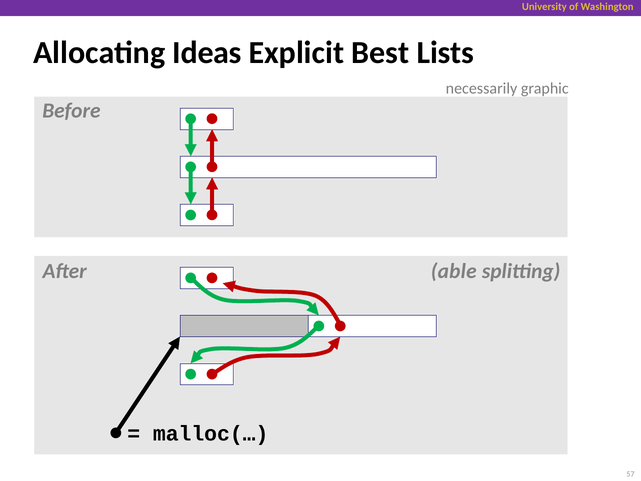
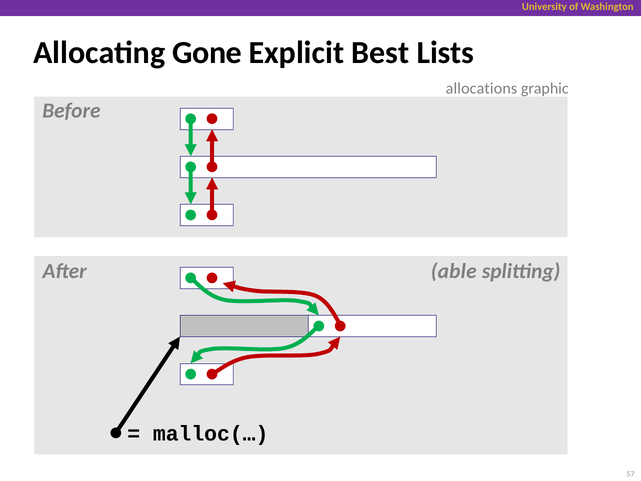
Ideas: Ideas -> Gone (207, 52)
necessarily: necessarily -> allocations (481, 89)
